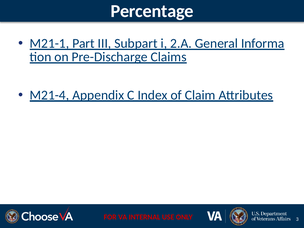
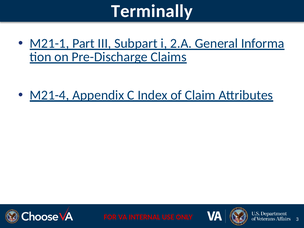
Percentage: Percentage -> Terminally (152, 11)
